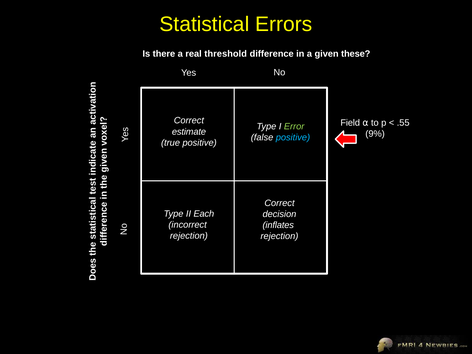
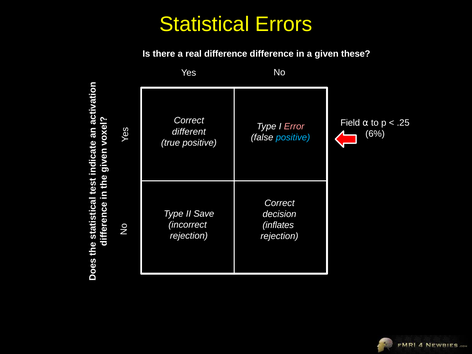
real threshold: threshold -> difference (226, 54)
.55: .55 -> .25 (403, 123)
Error colour: light green -> pink (294, 127)
estimate: estimate -> different (189, 132)
9%: 9% -> 6% (375, 134)
Each: Each -> Save (204, 214)
